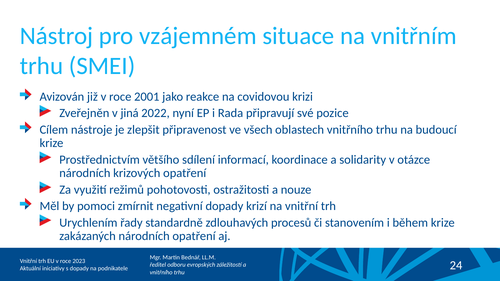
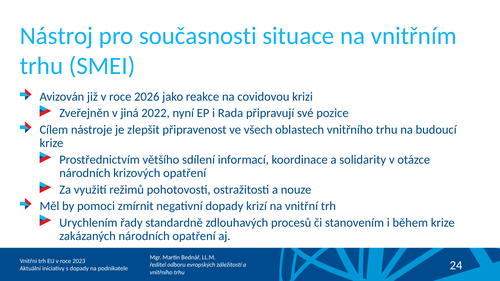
vzájemném: vzájemném -> současnosti (198, 36)
2001: 2001 -> 2026 (147, 97)
